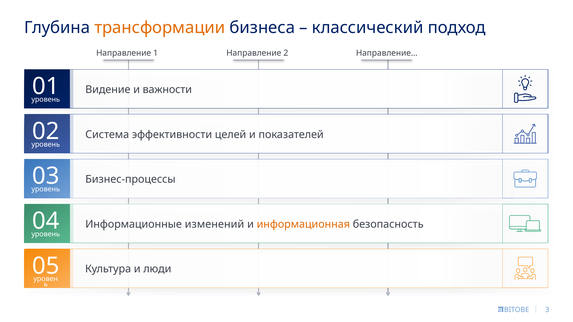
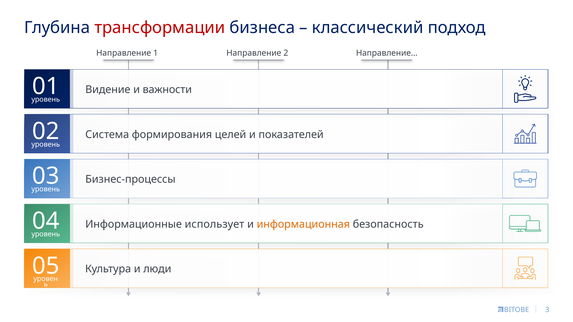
трансформации colour: orange -> red (160, 28)
эффективности: эффективности -> формирования (172, 135)
изменений: изменений -> использует (214, 224)
